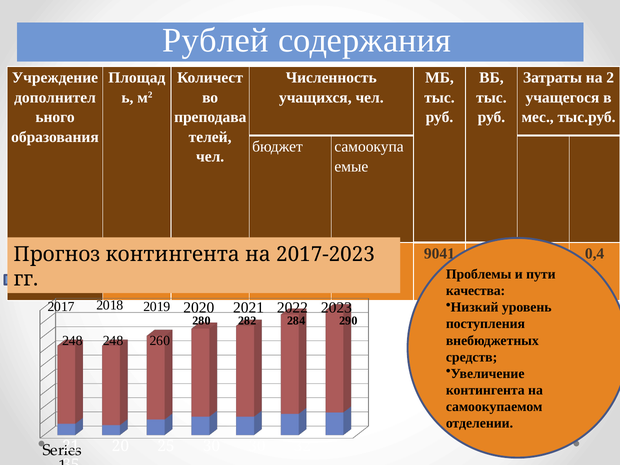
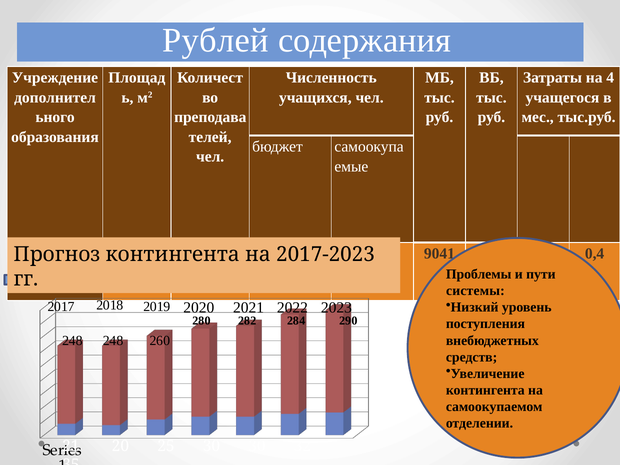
2: 2 -> 4 (610, 78)
качества: качества -> системы (475, 291)
